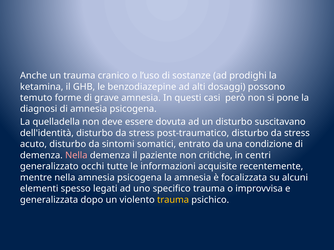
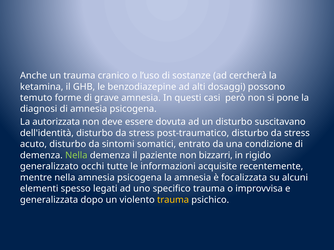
prodighi: prodighi -> cercherà (248, 76)
quelladella: quelladella -> autorizzata (56, 122)
Nella colour: pink -> light green (76, 156)
critiche: critiche -> bizzarri (216, 156)
centri: centri -> rigido (258, 156)
